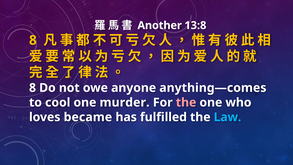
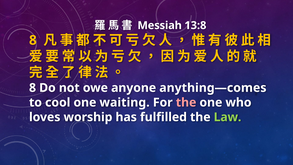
Another: Another -> Messiah (160, 25)
murder: murder -> waiting (125, 102)
became: became -> worship (88, 117)
Law colour: light blue -> light green (227, 117)
